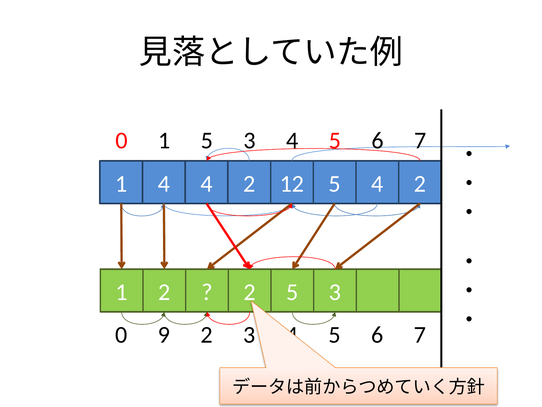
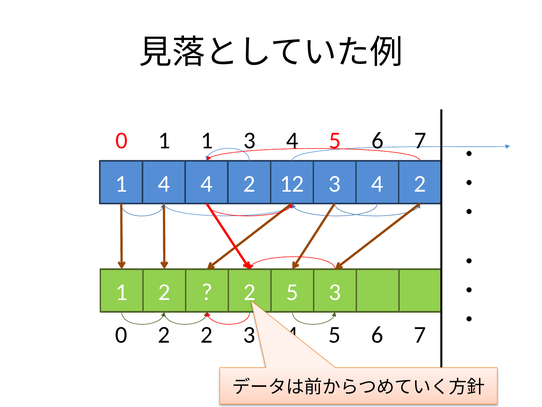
1 5: 5 -> 1 (207, 141)
12 5: 5 -> 3 (335, 184)
0 9: 9 -> 2 (164, 334)
